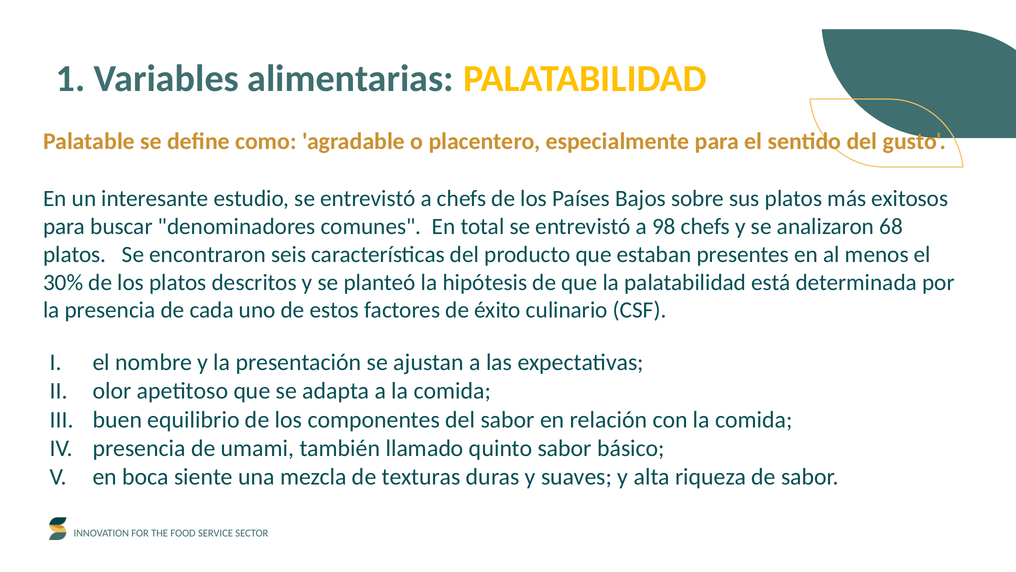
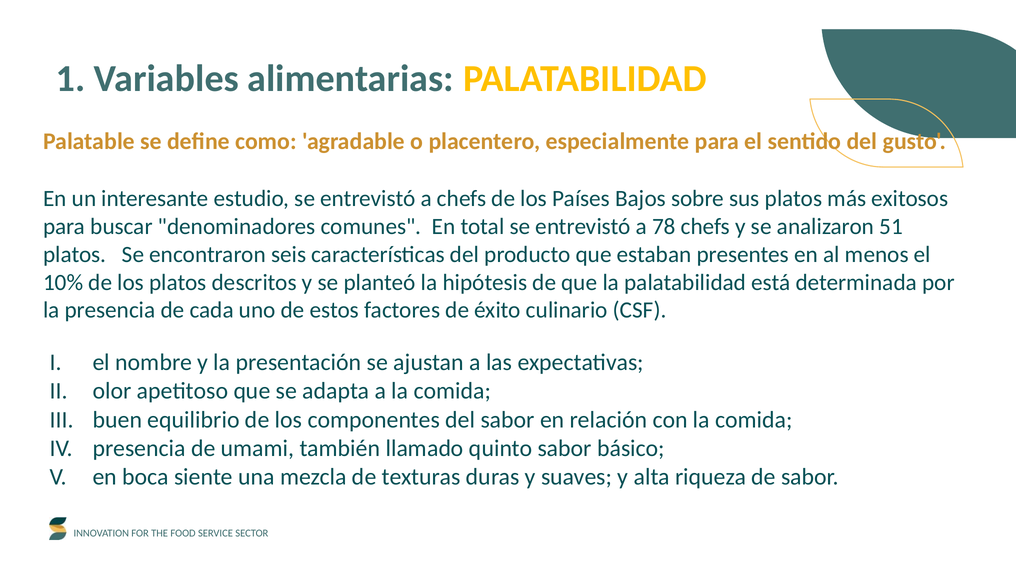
98: 98 -> 78 (664, 226)
68: 68 -> 51 (891, 226)
30%: 30% -> 10% (63, 282)
